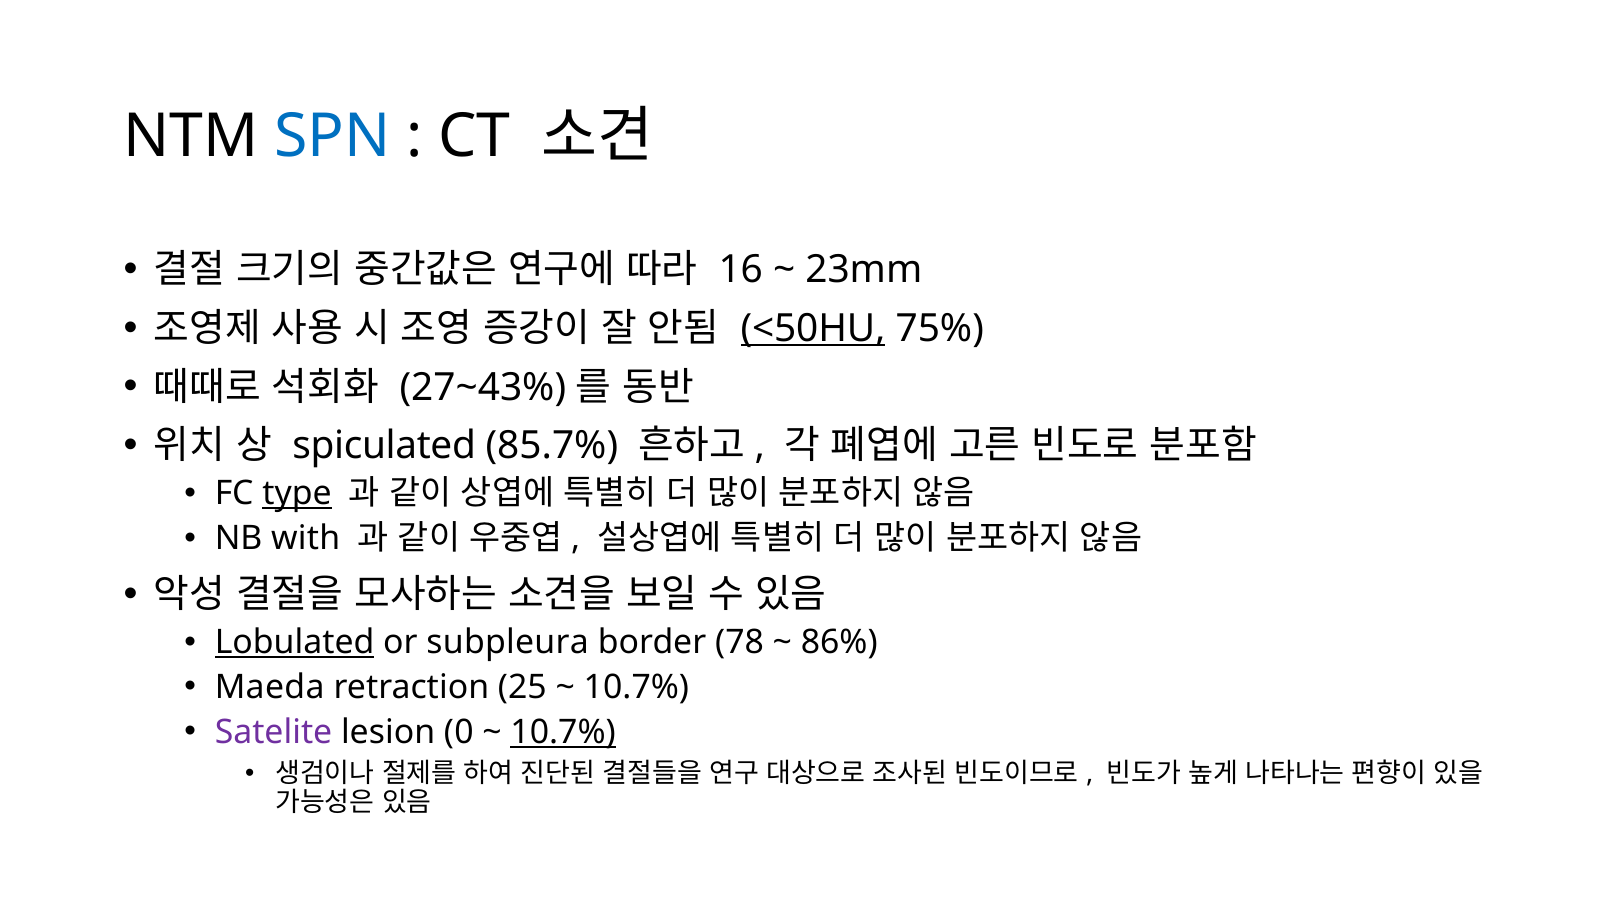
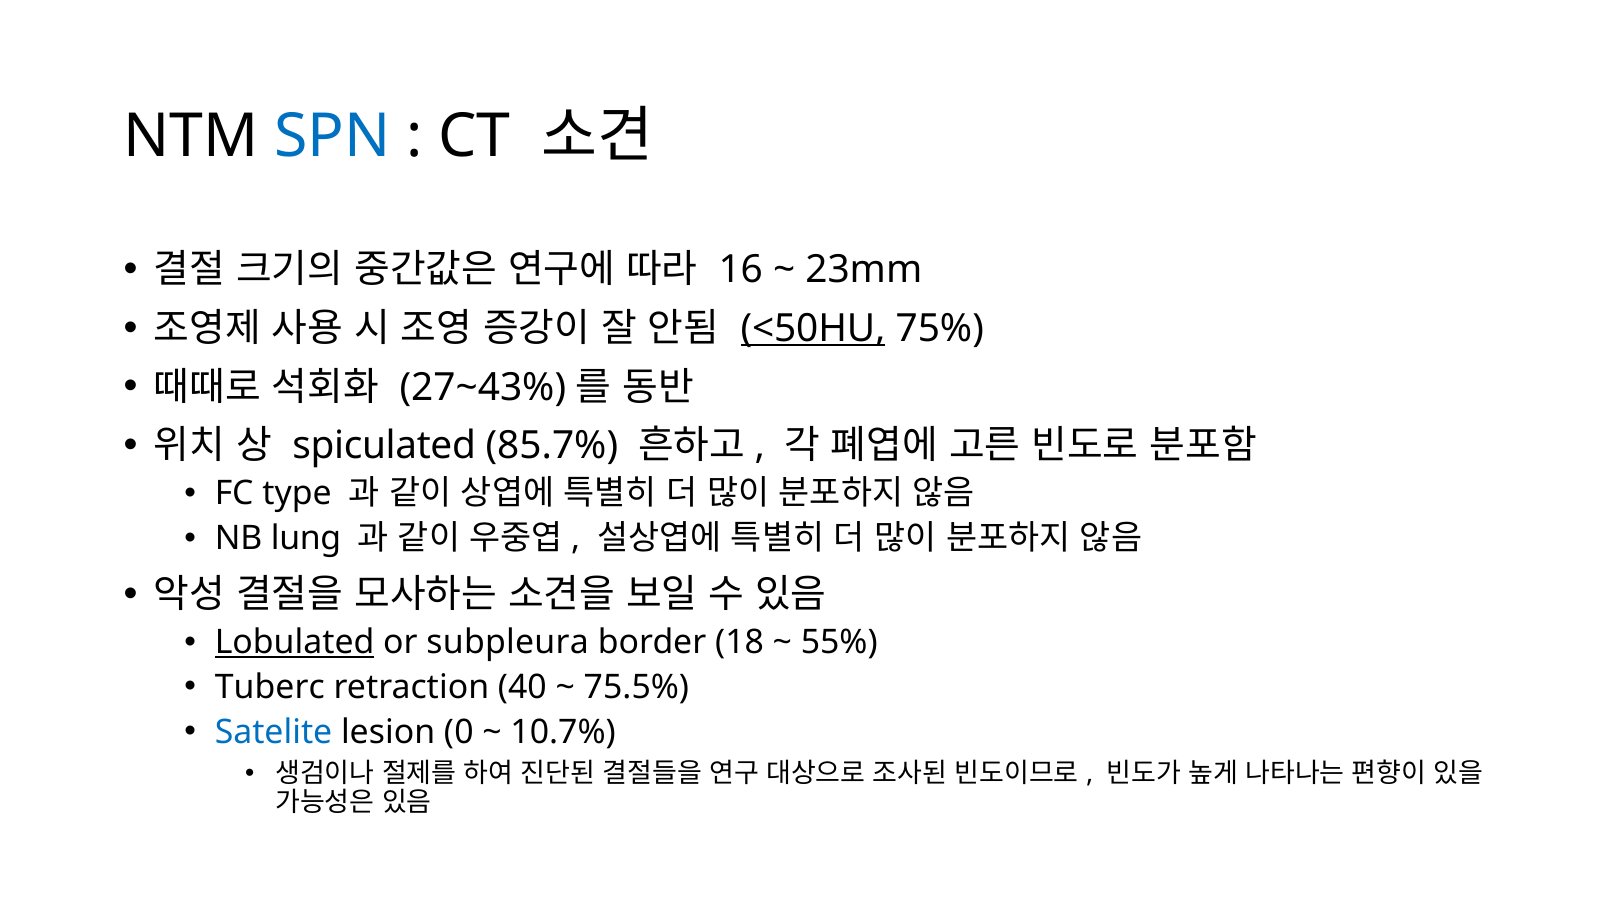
type underline: present -> none (297, 494)
with: with -> lung (306, 539)
78: 78 -> 18 (740, 642)
86%: 86% -> 55% (839, 642)
Maeda: Maeda -> Tuberc (270, 687)
25: 25 -> 40 (522, 687)
10.7%: 10.7% -> 75.5% (636, 687)
Satelite colour: purple -> blue (274, 732)
10.7% underline: present -> none (563, 732)
